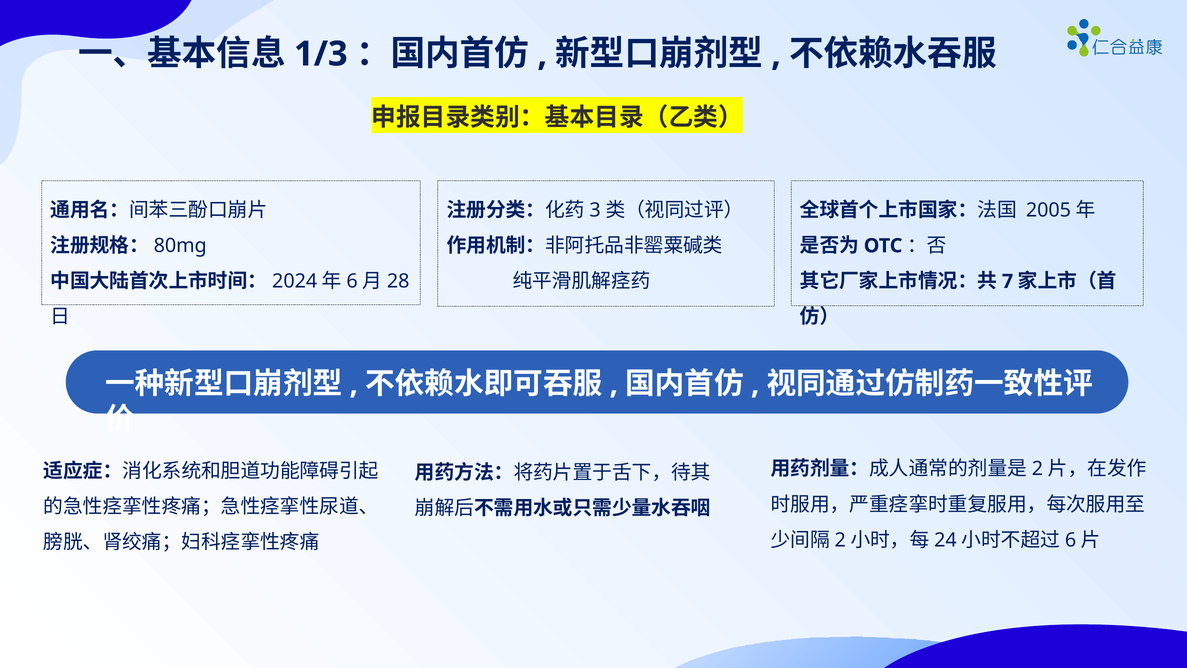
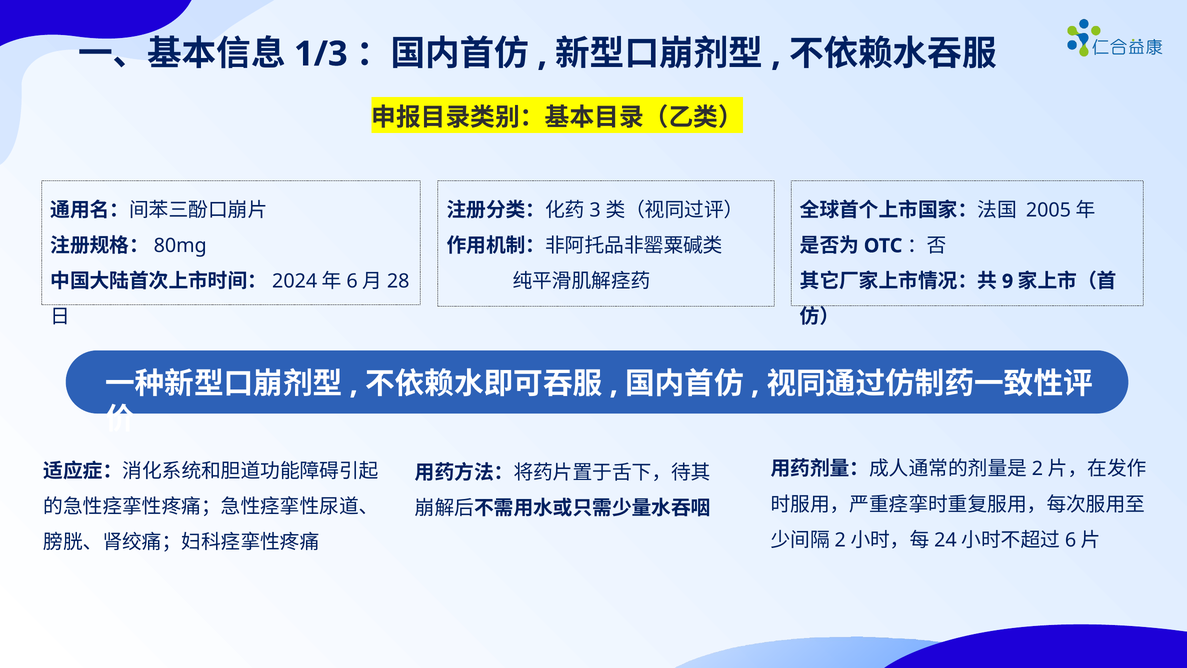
7: 7 -> 9 (1008, 281)
